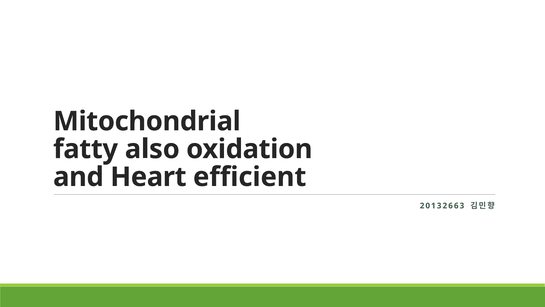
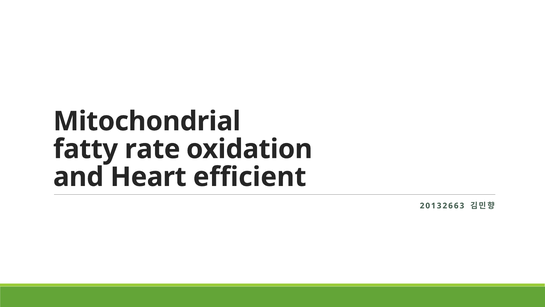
also: also -> rate (152, 149)
